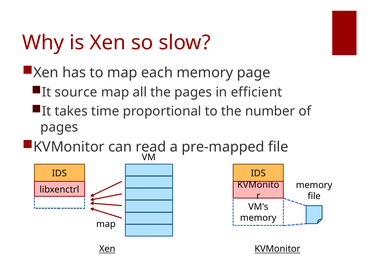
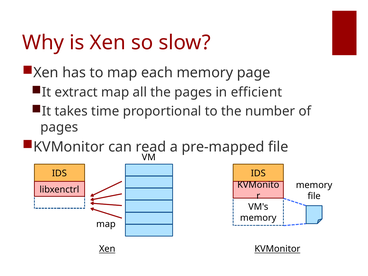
source: source -> extract (76, 92)
